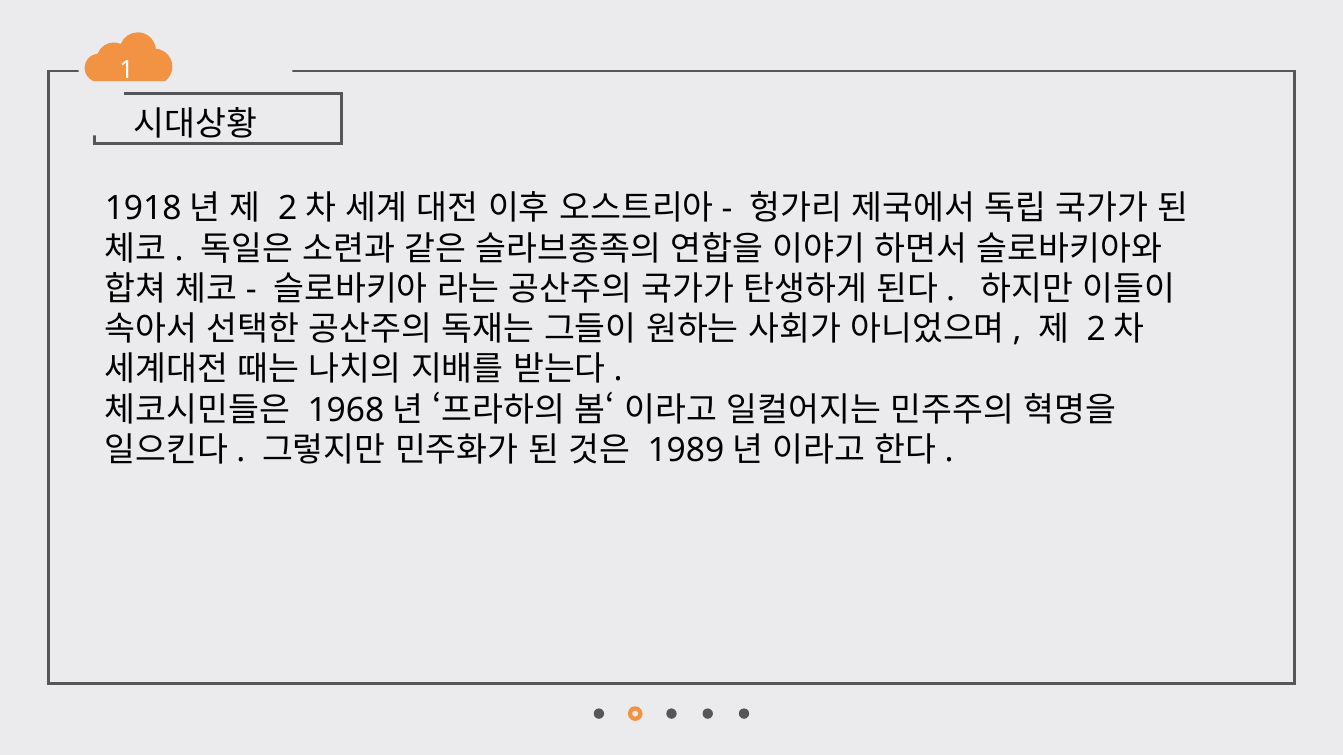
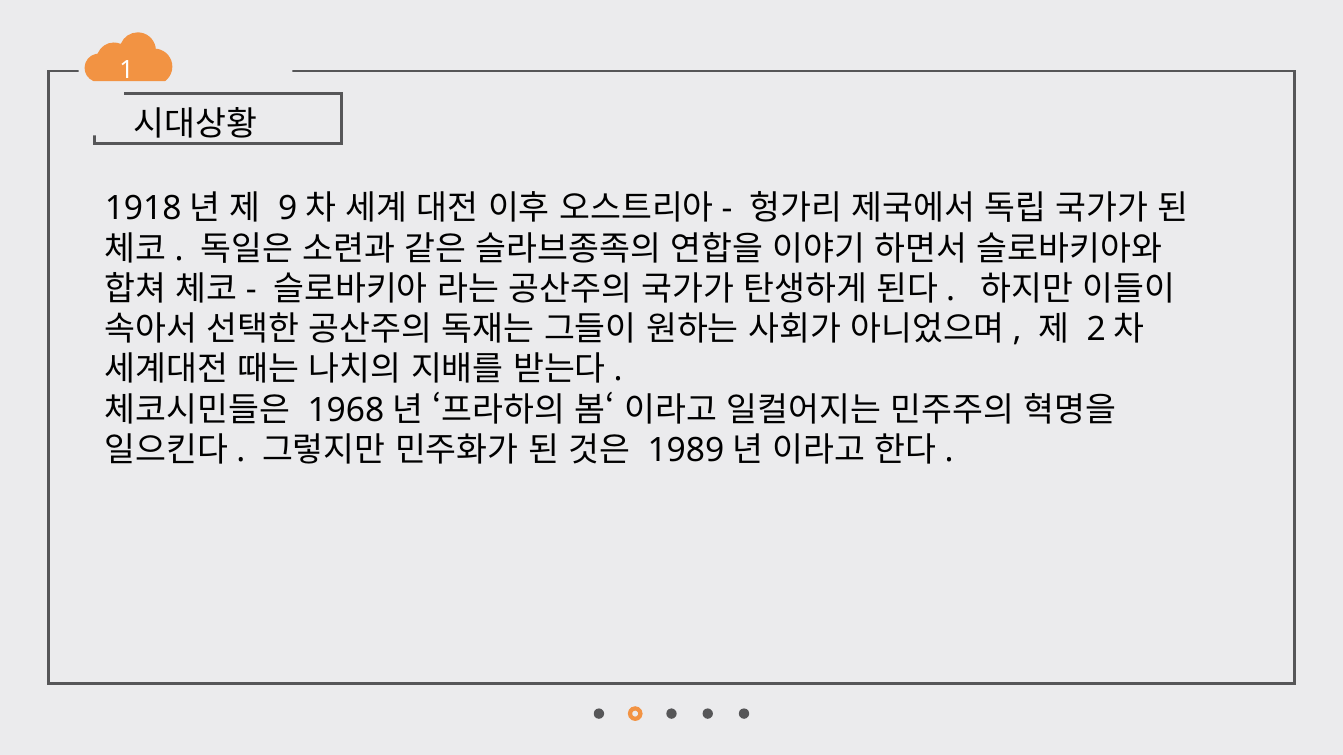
2: 2 -> 9 (288, 209)
